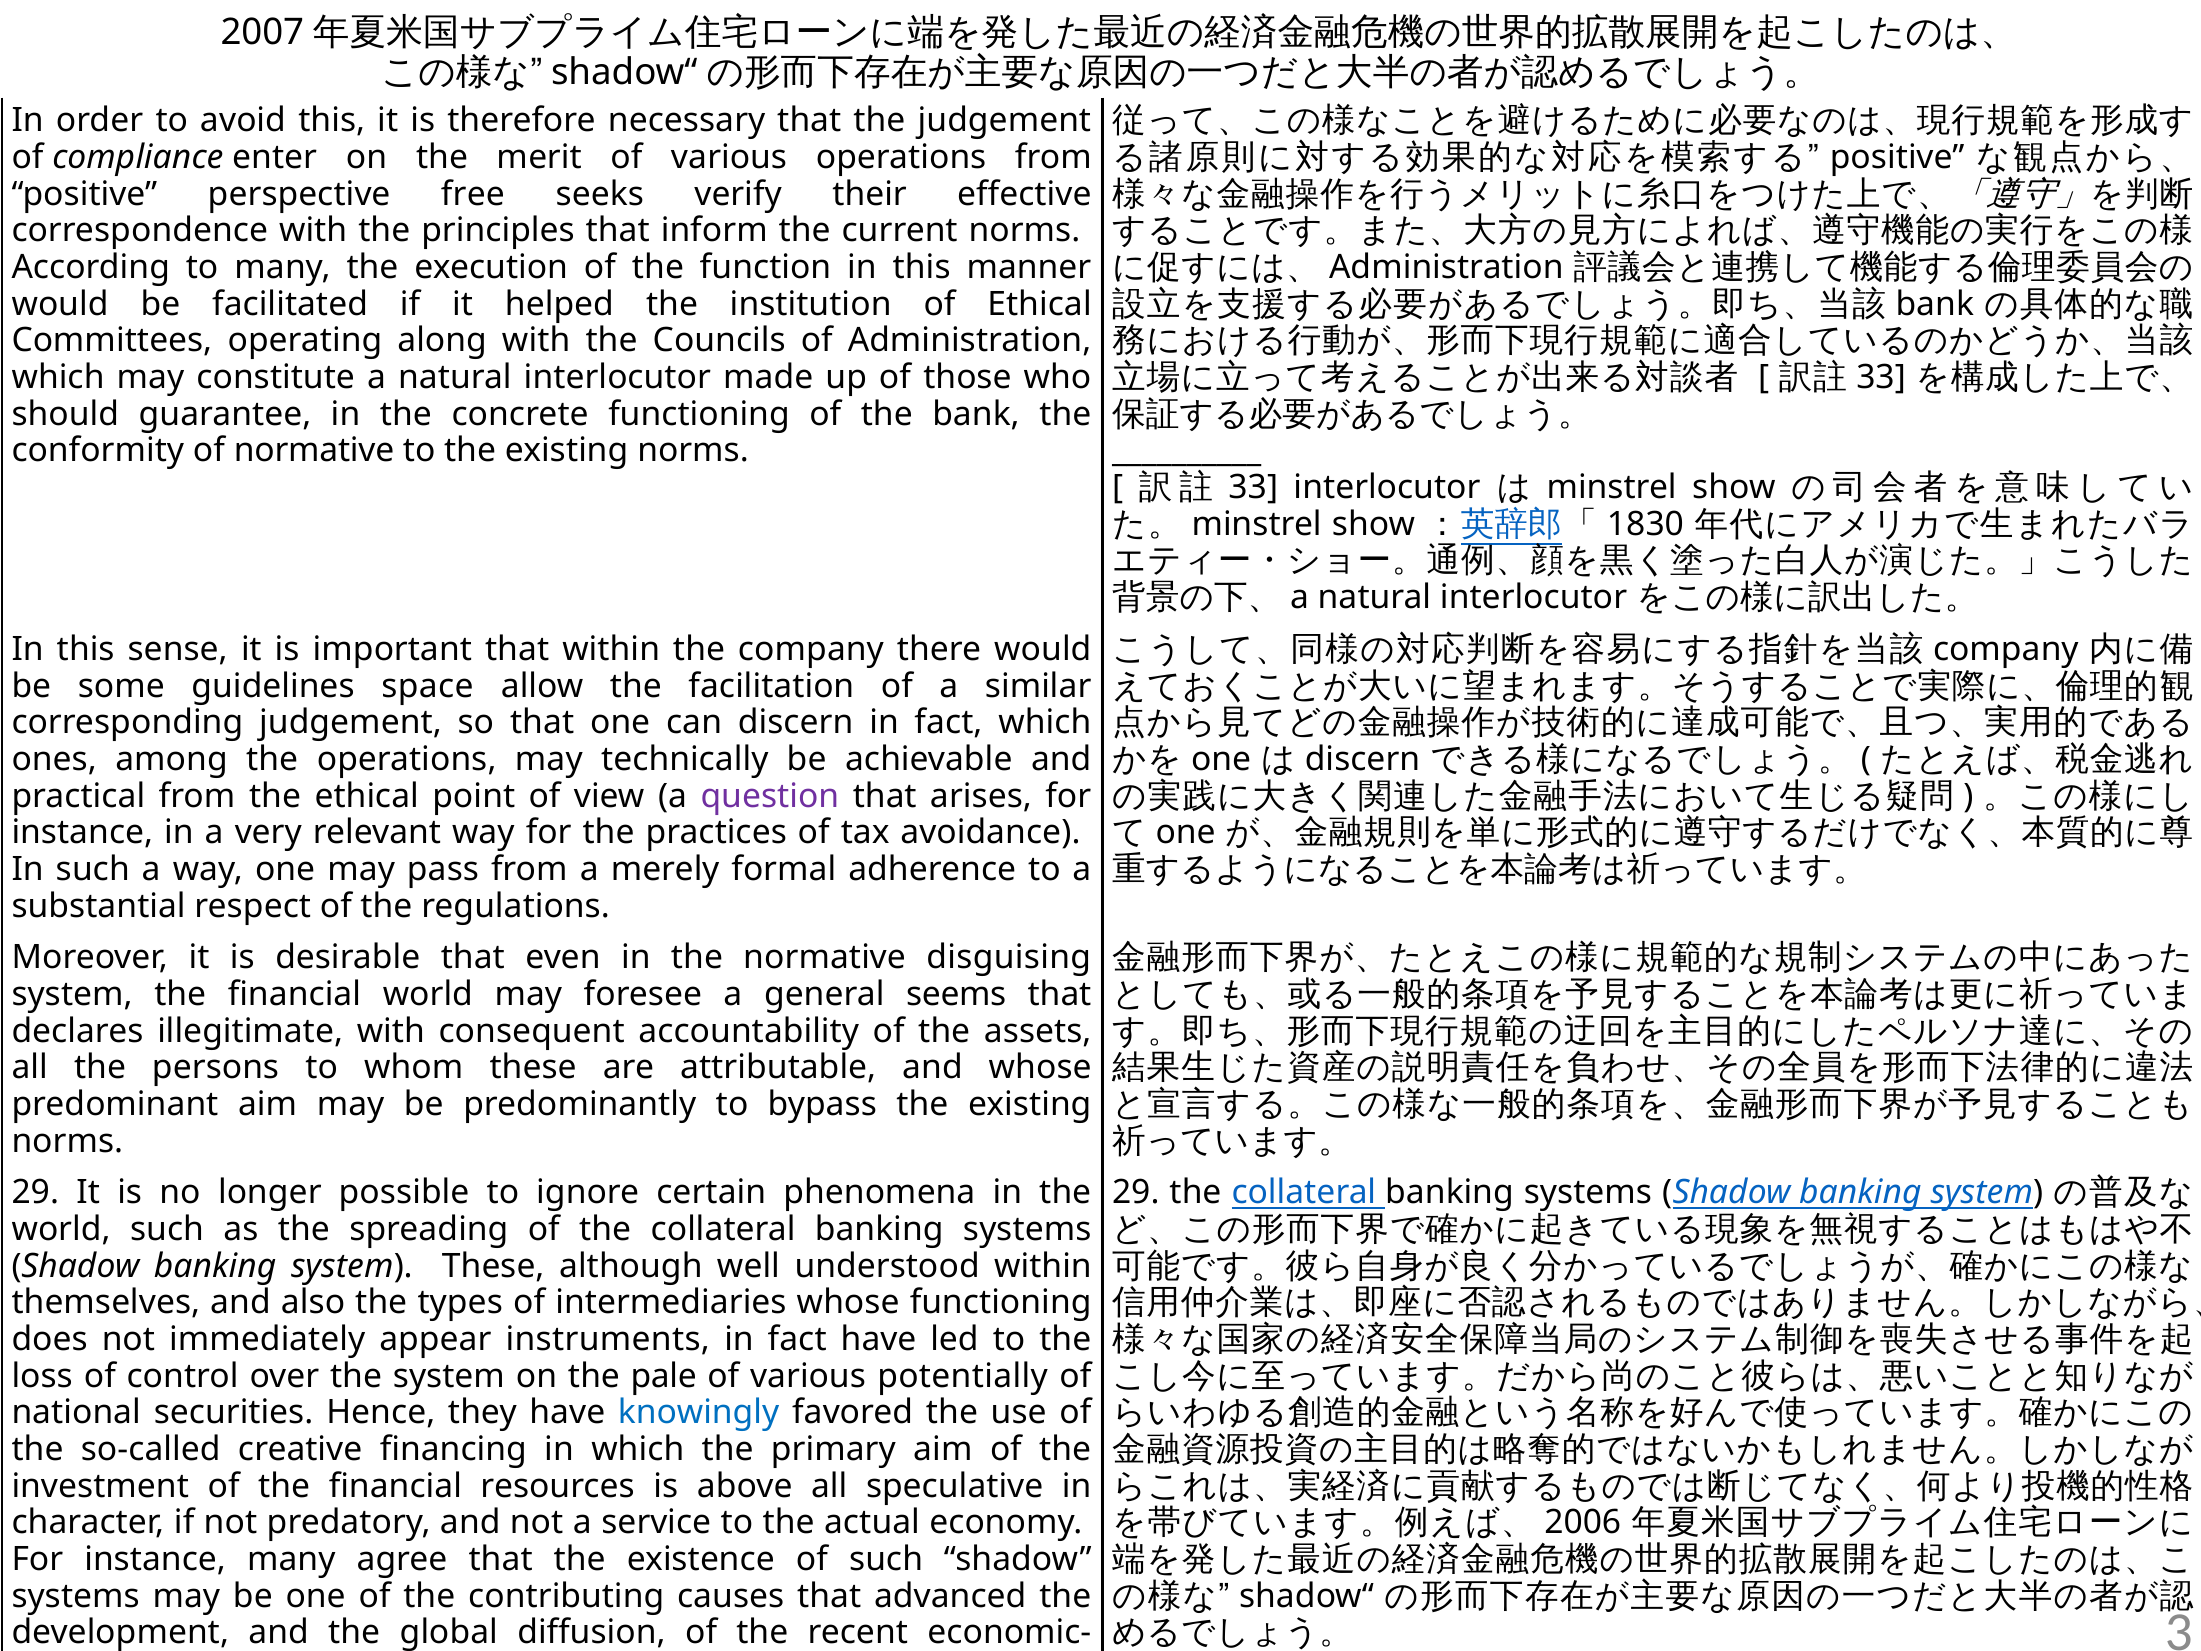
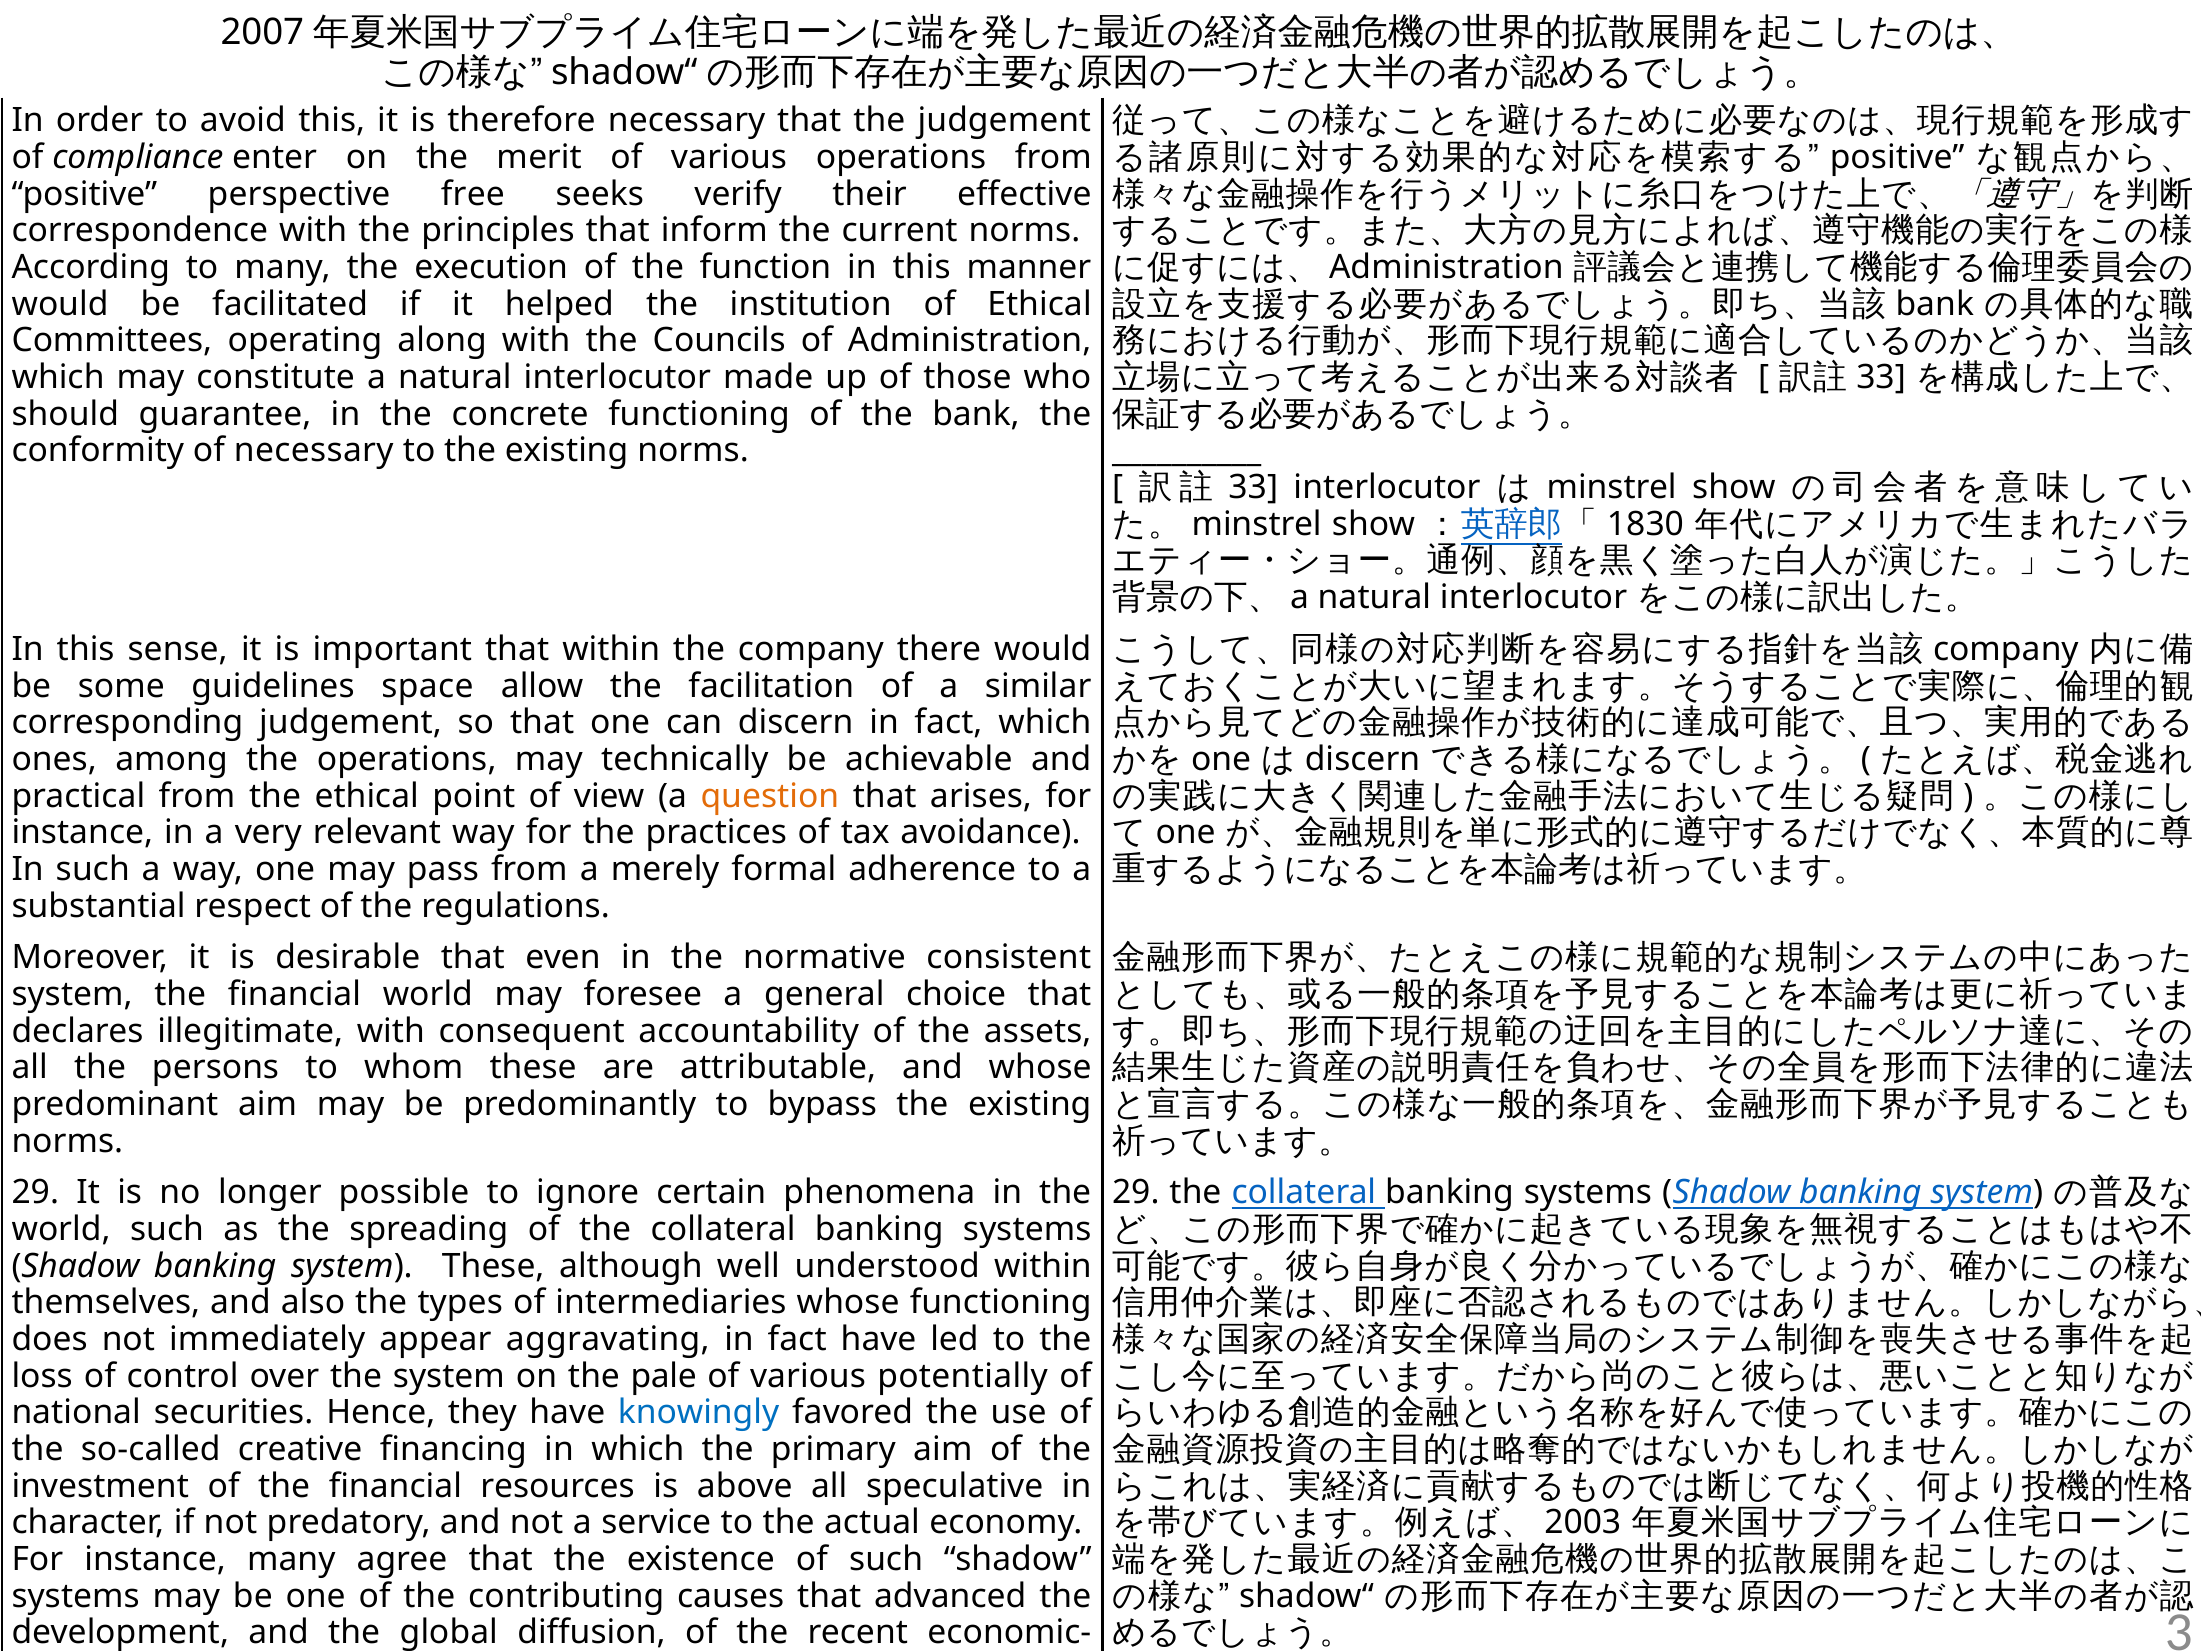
of normative: normative -> necessary (314, 451)
question colour: purple -> orange (770, 796)
disguising: disguising -> consistent (1009, 958)
seems: seems -> choice (956, 994)
instruments: instruments -> aggravating (608, 1339)
2006: 2006 -> 2003 (1583, 1523)
